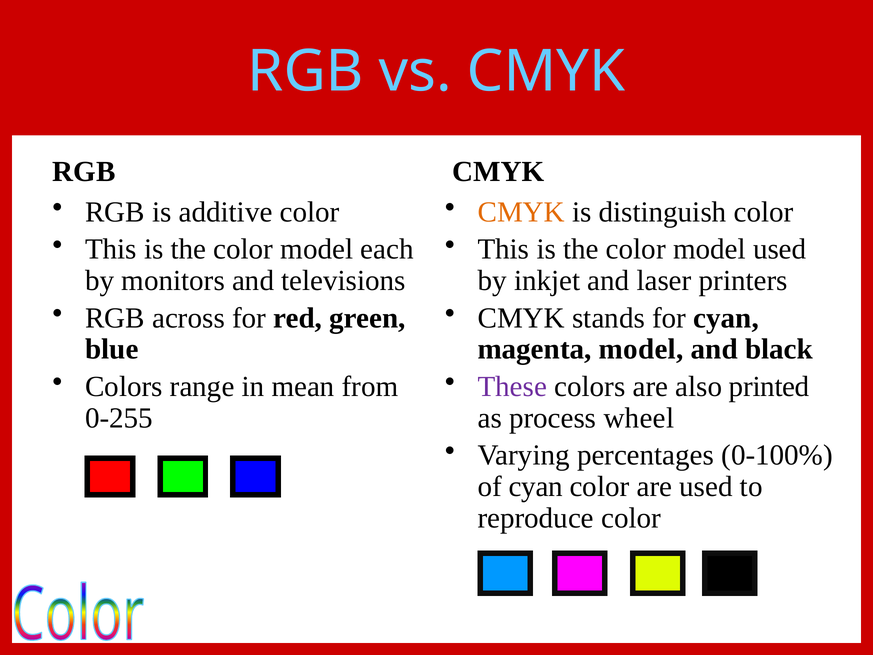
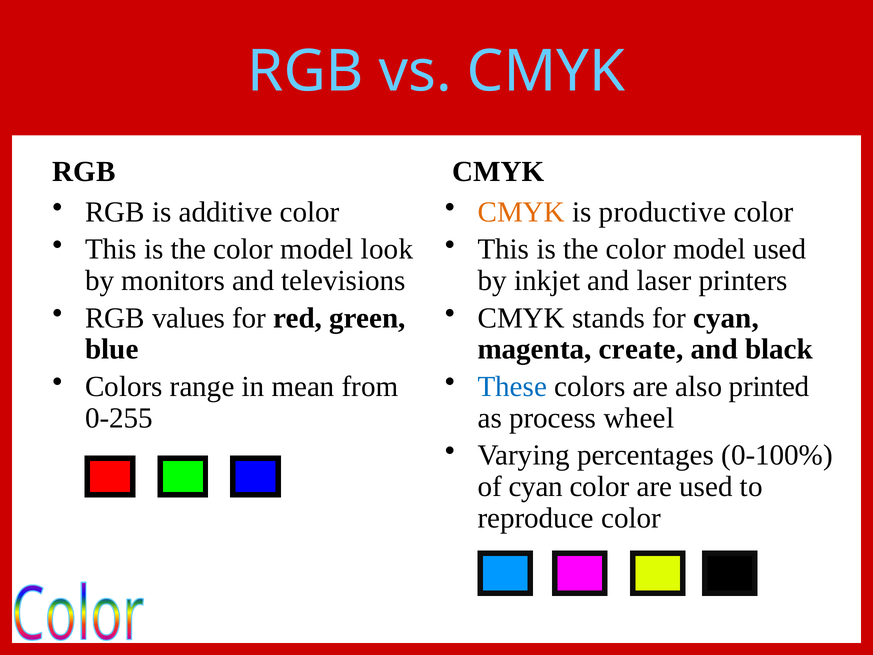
distinguish: distinguish -> productive (662, 212)
each: each -> look (387, 249)
across: across -> values (189, 318)
magenta model: model -> create (641, 349)
These colour: purple -> blue (512, 386)
